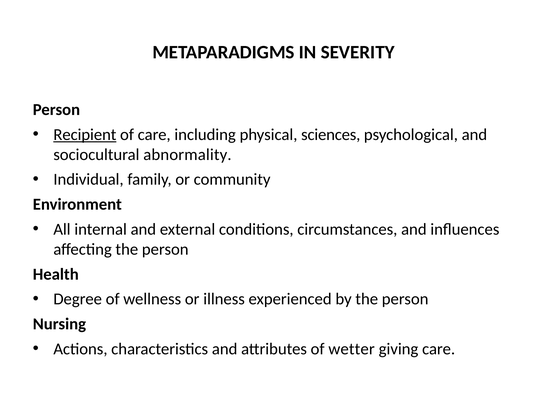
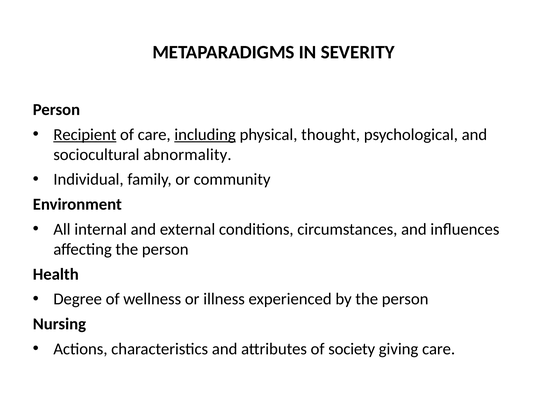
including underline: none -> present (205, 135)
sciences: sciences -> thought (331, 135)
wetter: wetter -> society (352, 349)
